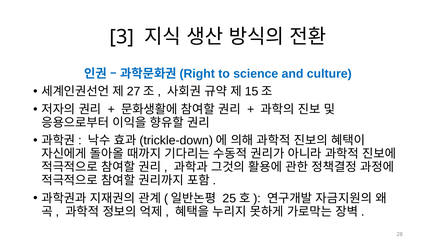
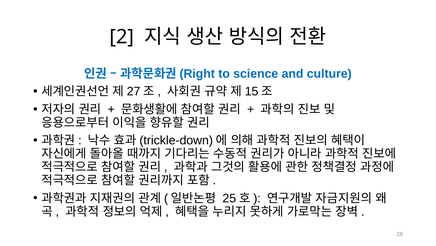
3: 3 -> 2 (122, 37)
